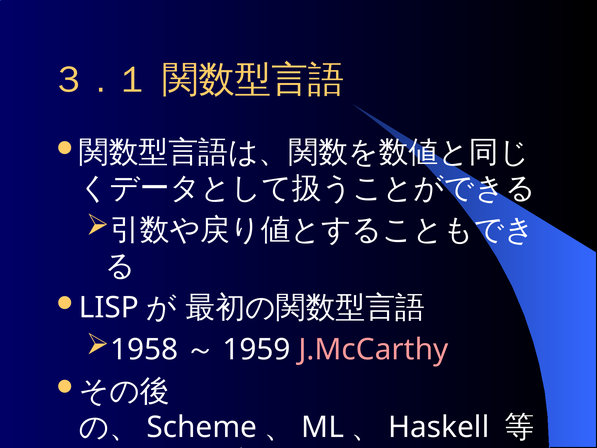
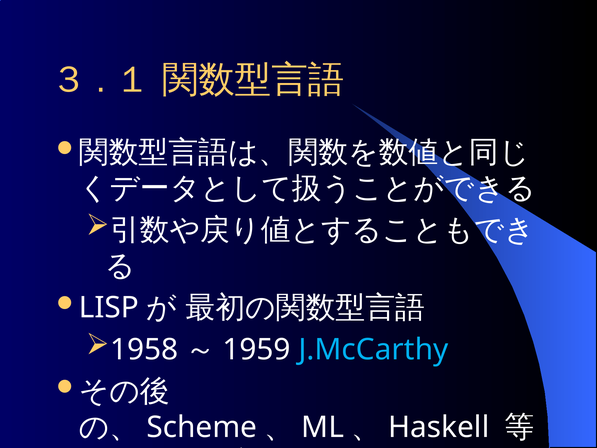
J.McCarthy colour: pink -> light blue (373, 349)
